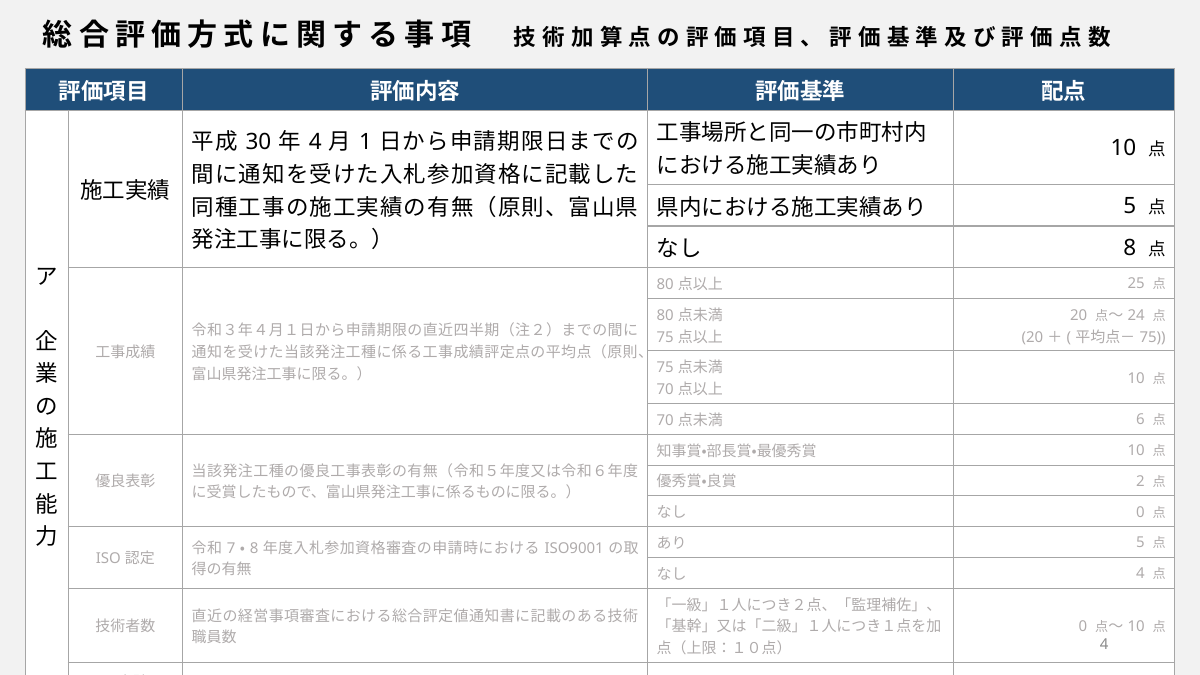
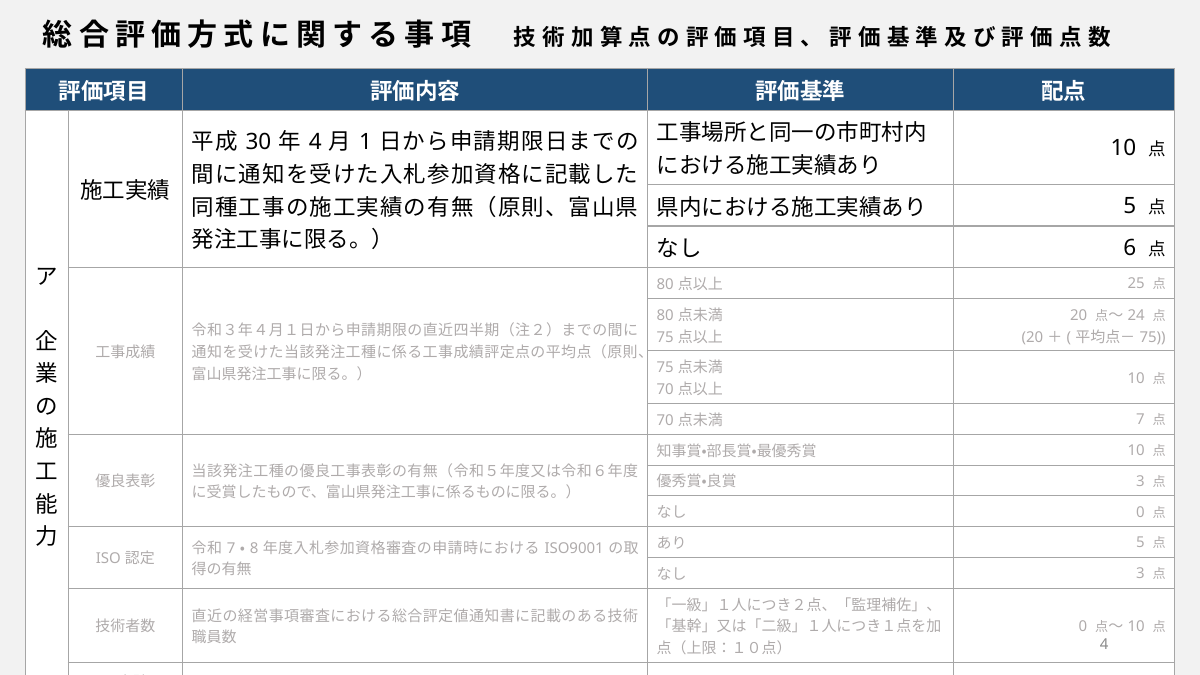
8: 8 -> 6 (1130, 248)
6: 6 -> 7 (1140, 420)
2: 2 -> 3 (1140, 481)
4: 4 -> 3 (1140, 574)
